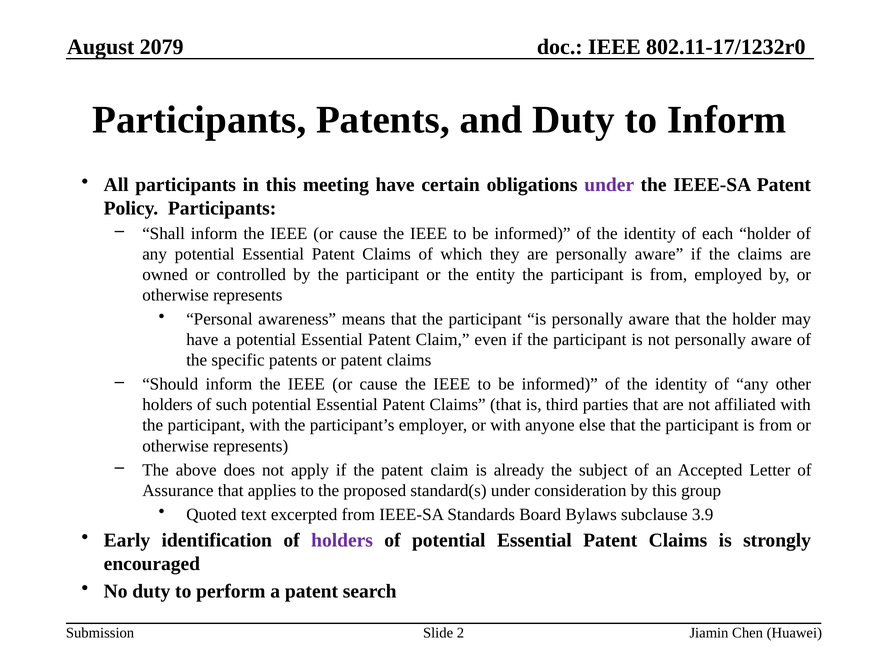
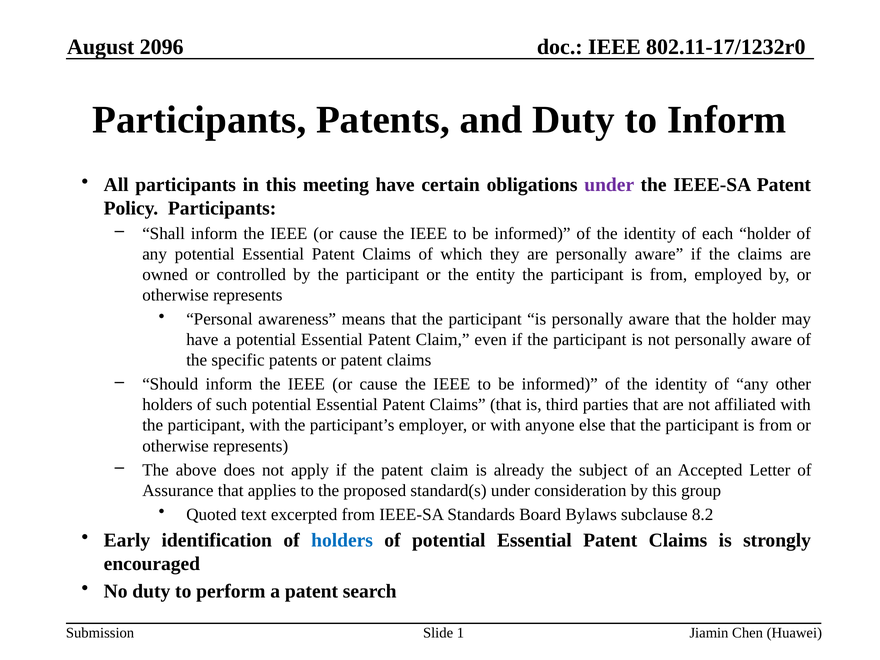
2079: 2079 -> 2096 (162, 47)
3.9: 3.9 -> 8.2 (703, 514)
holders colour: purple -> blue (342, 540)
2: 2 -> 1 (461, 633)
